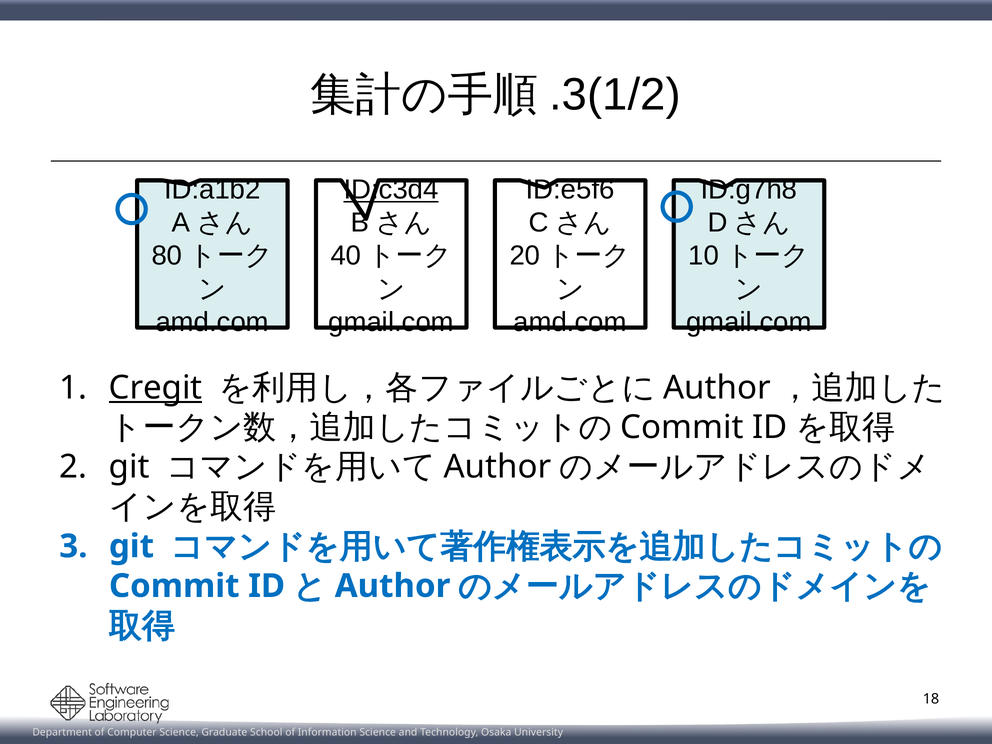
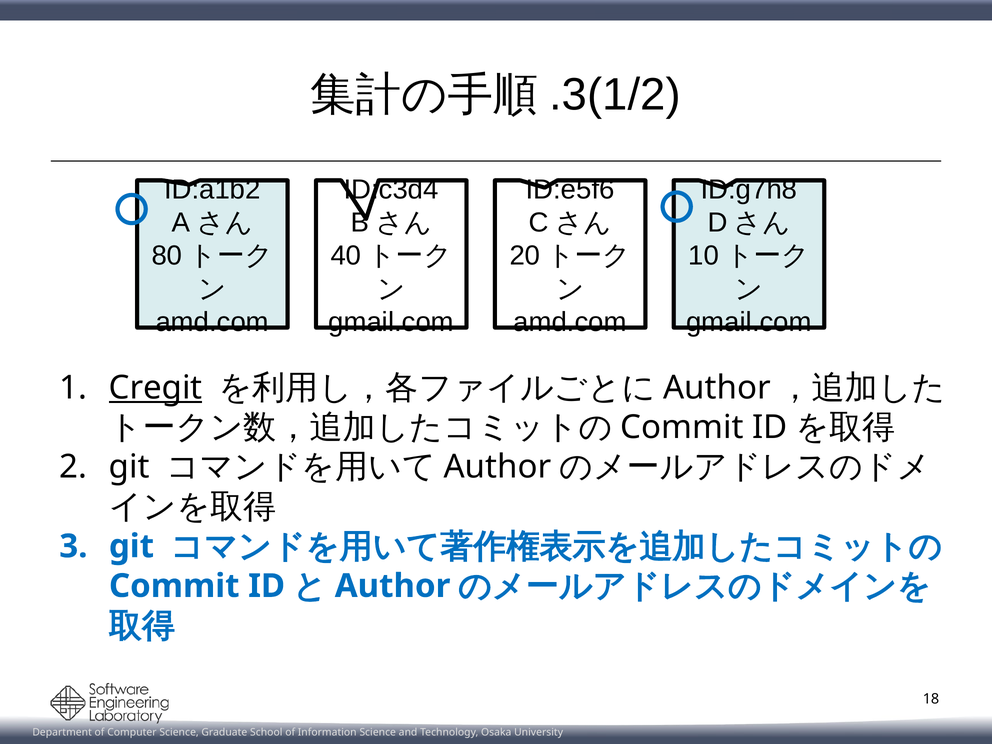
ID:c3d4 underline: present -> none (391, 190)
